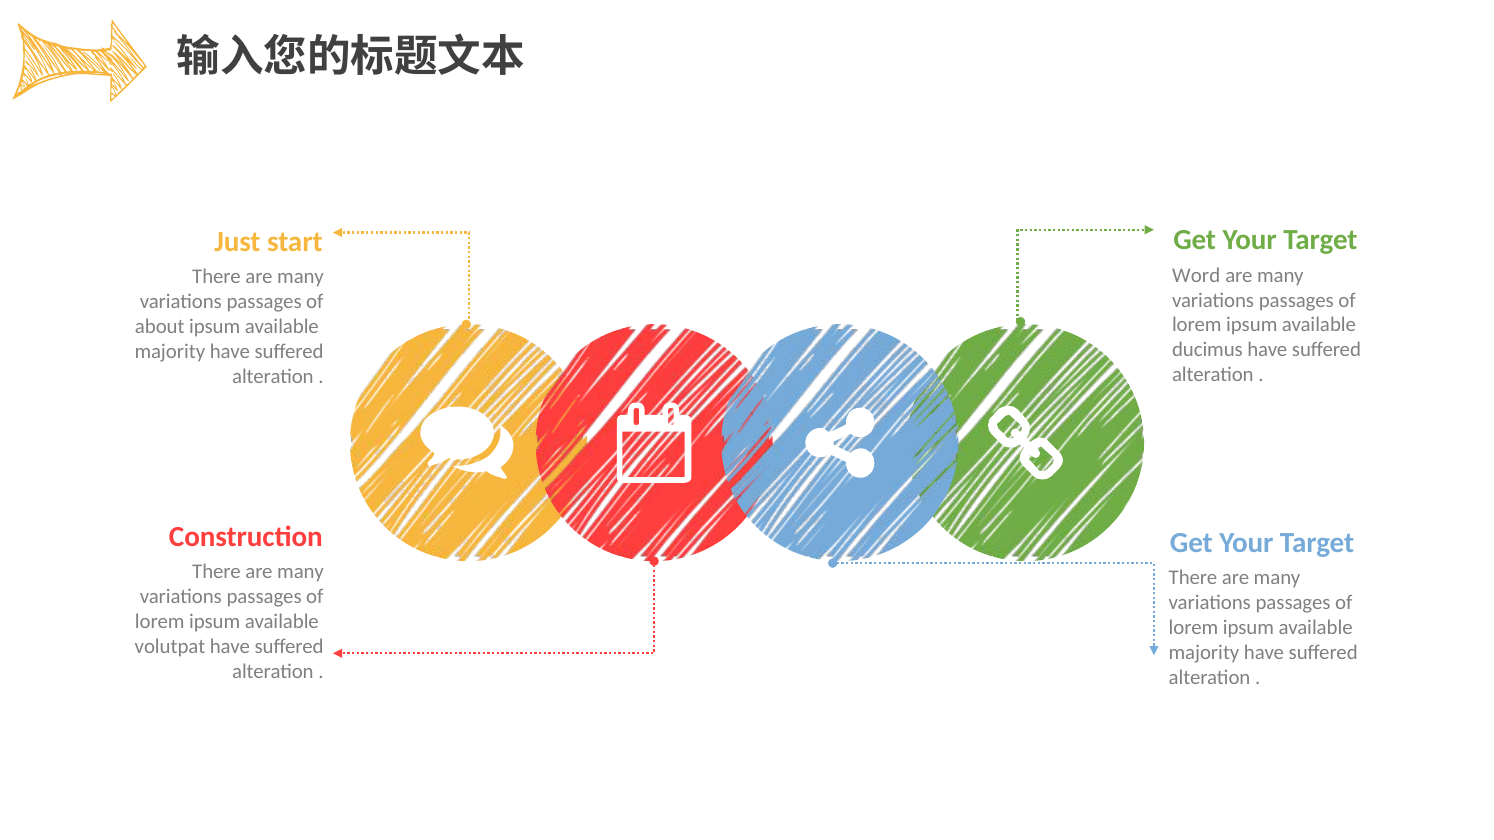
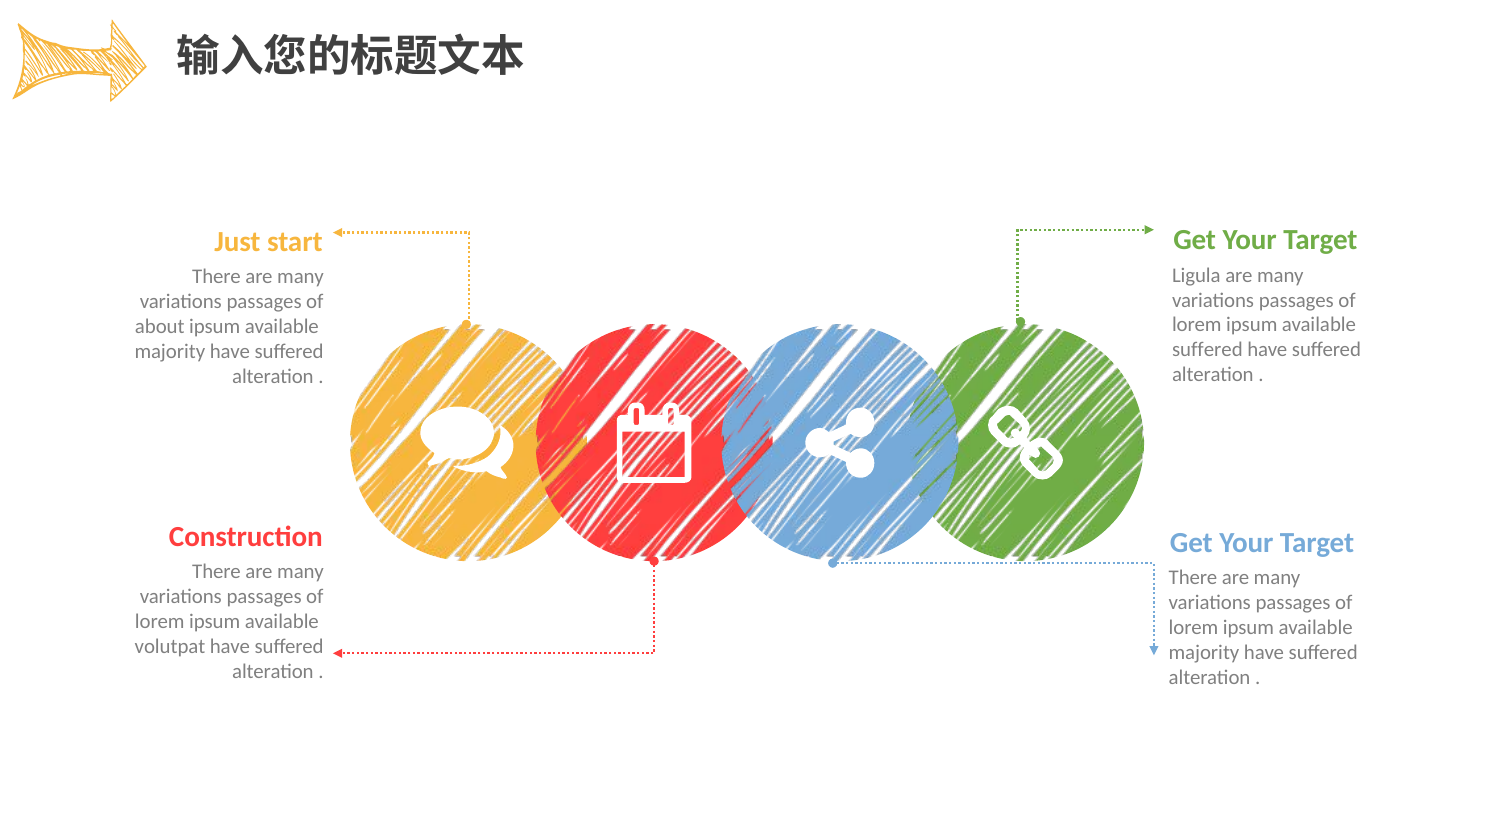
Word: Word -> Ligula (1196, 275)
ducimus: ducimus -> suffered (1207, 350)
